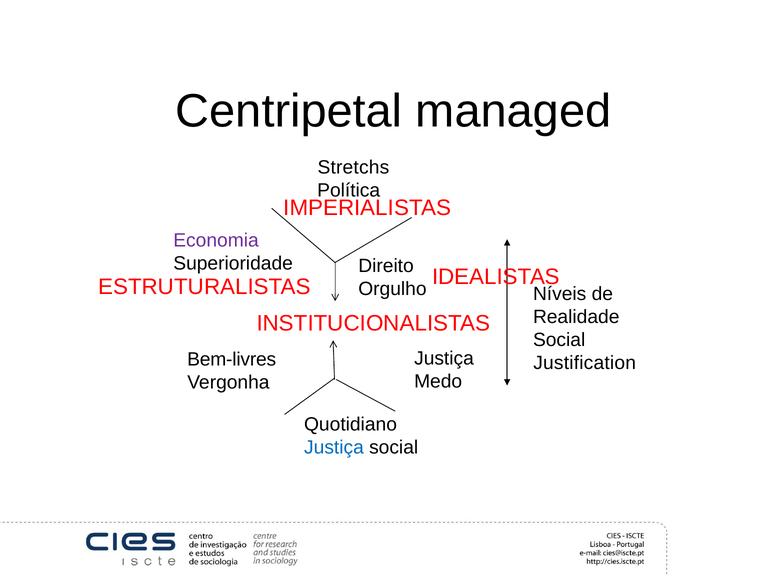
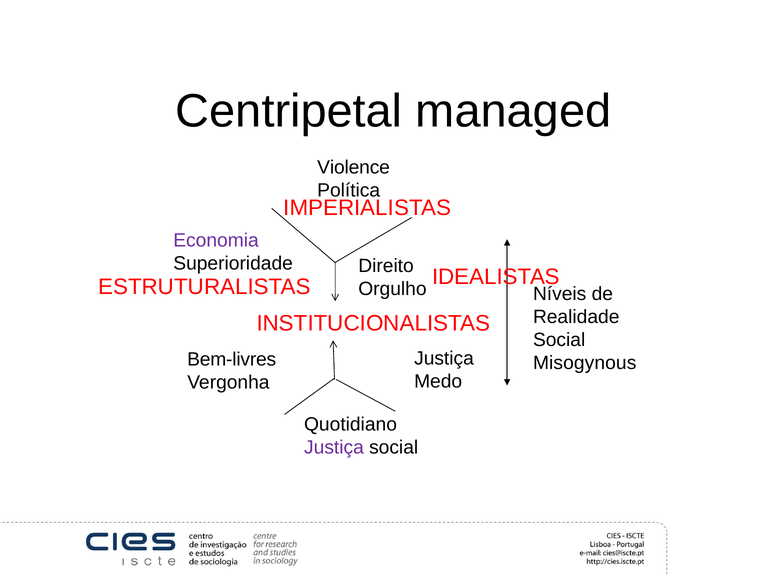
Stretchs: Stretchs -> Violence (354, 167)
Justification: Justification -> Misogynous (585, 364)
Justiça colour: blue -> purple (334, 448)
